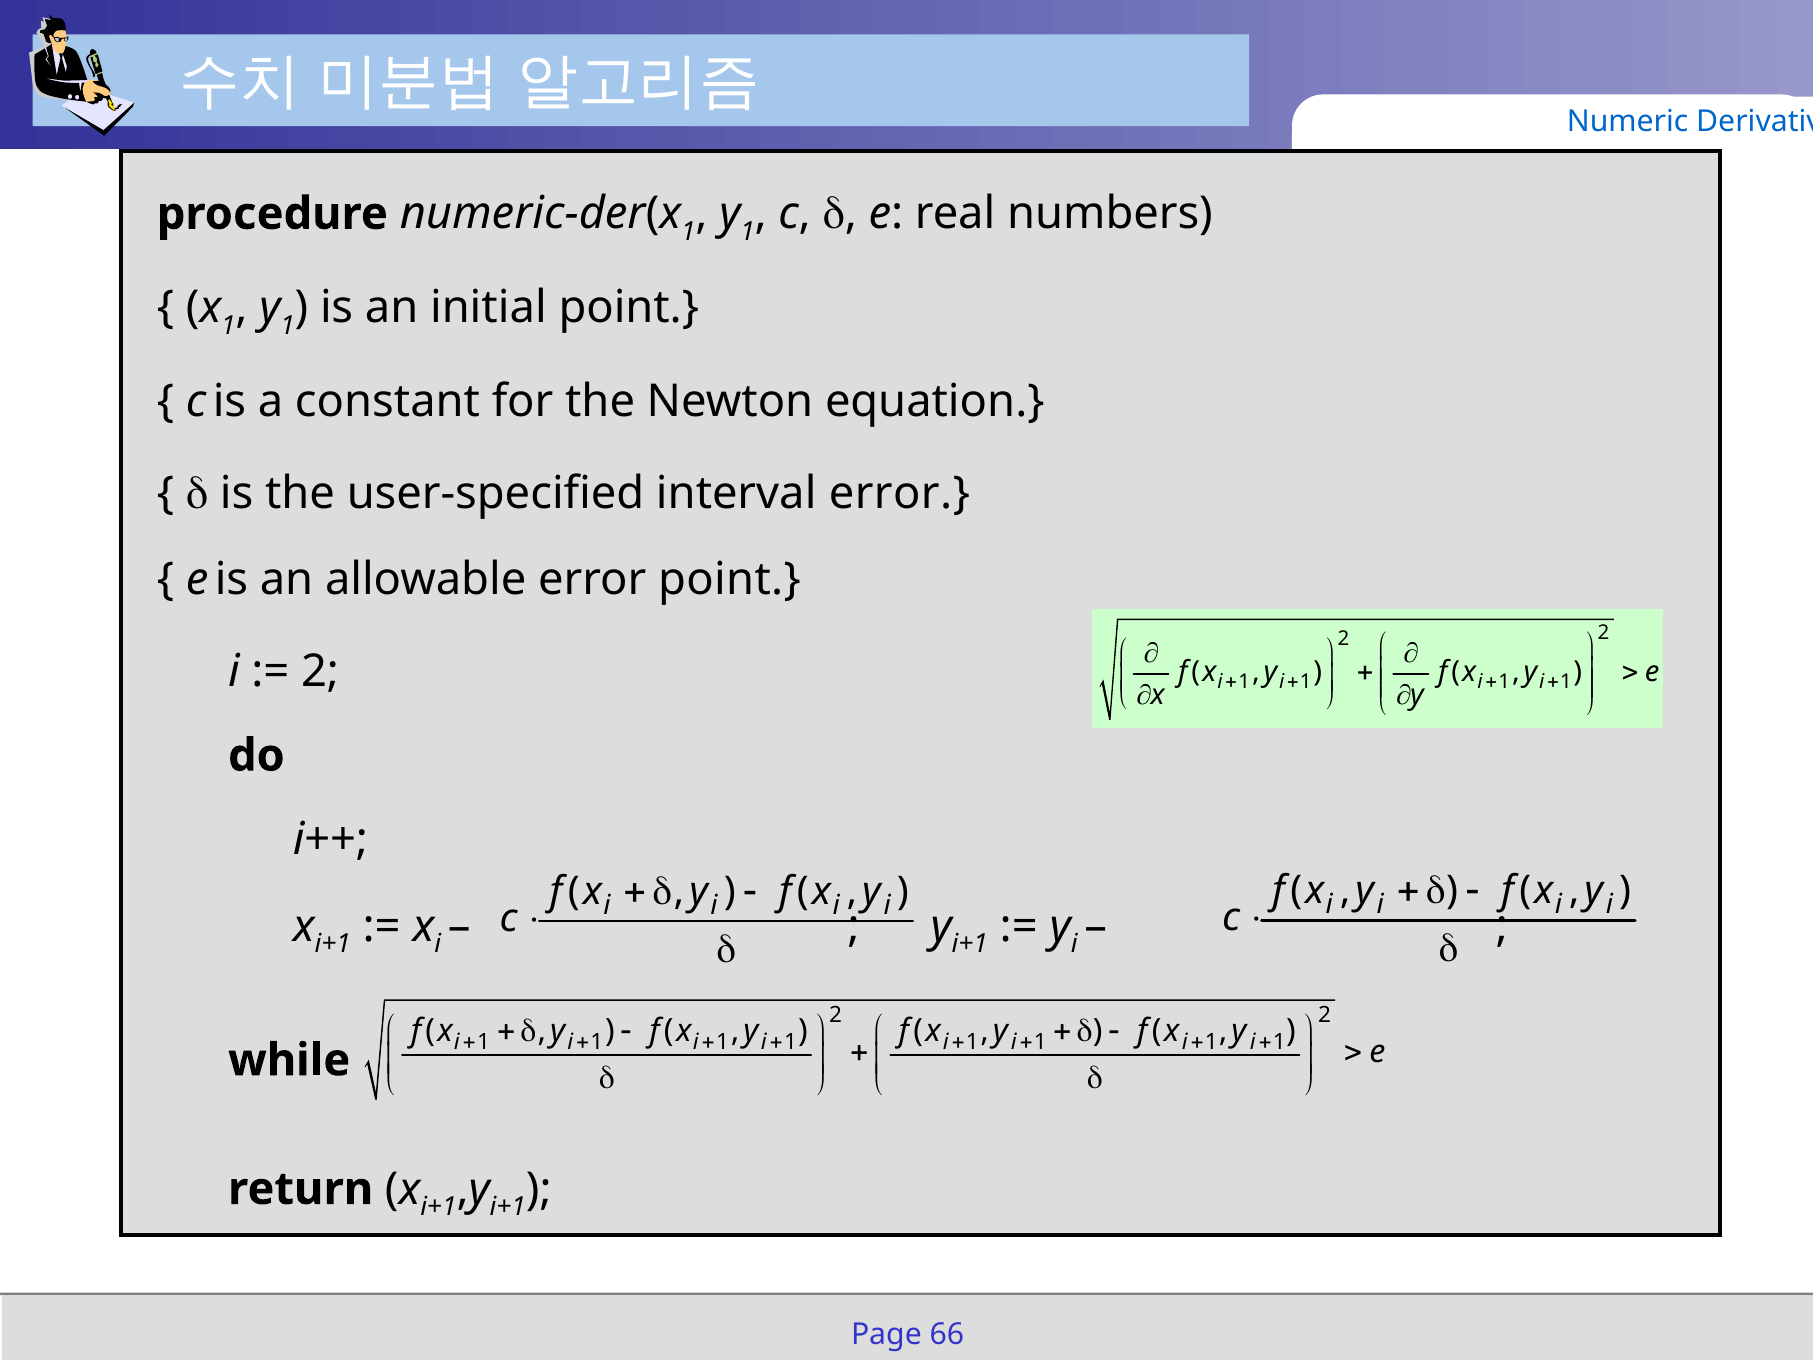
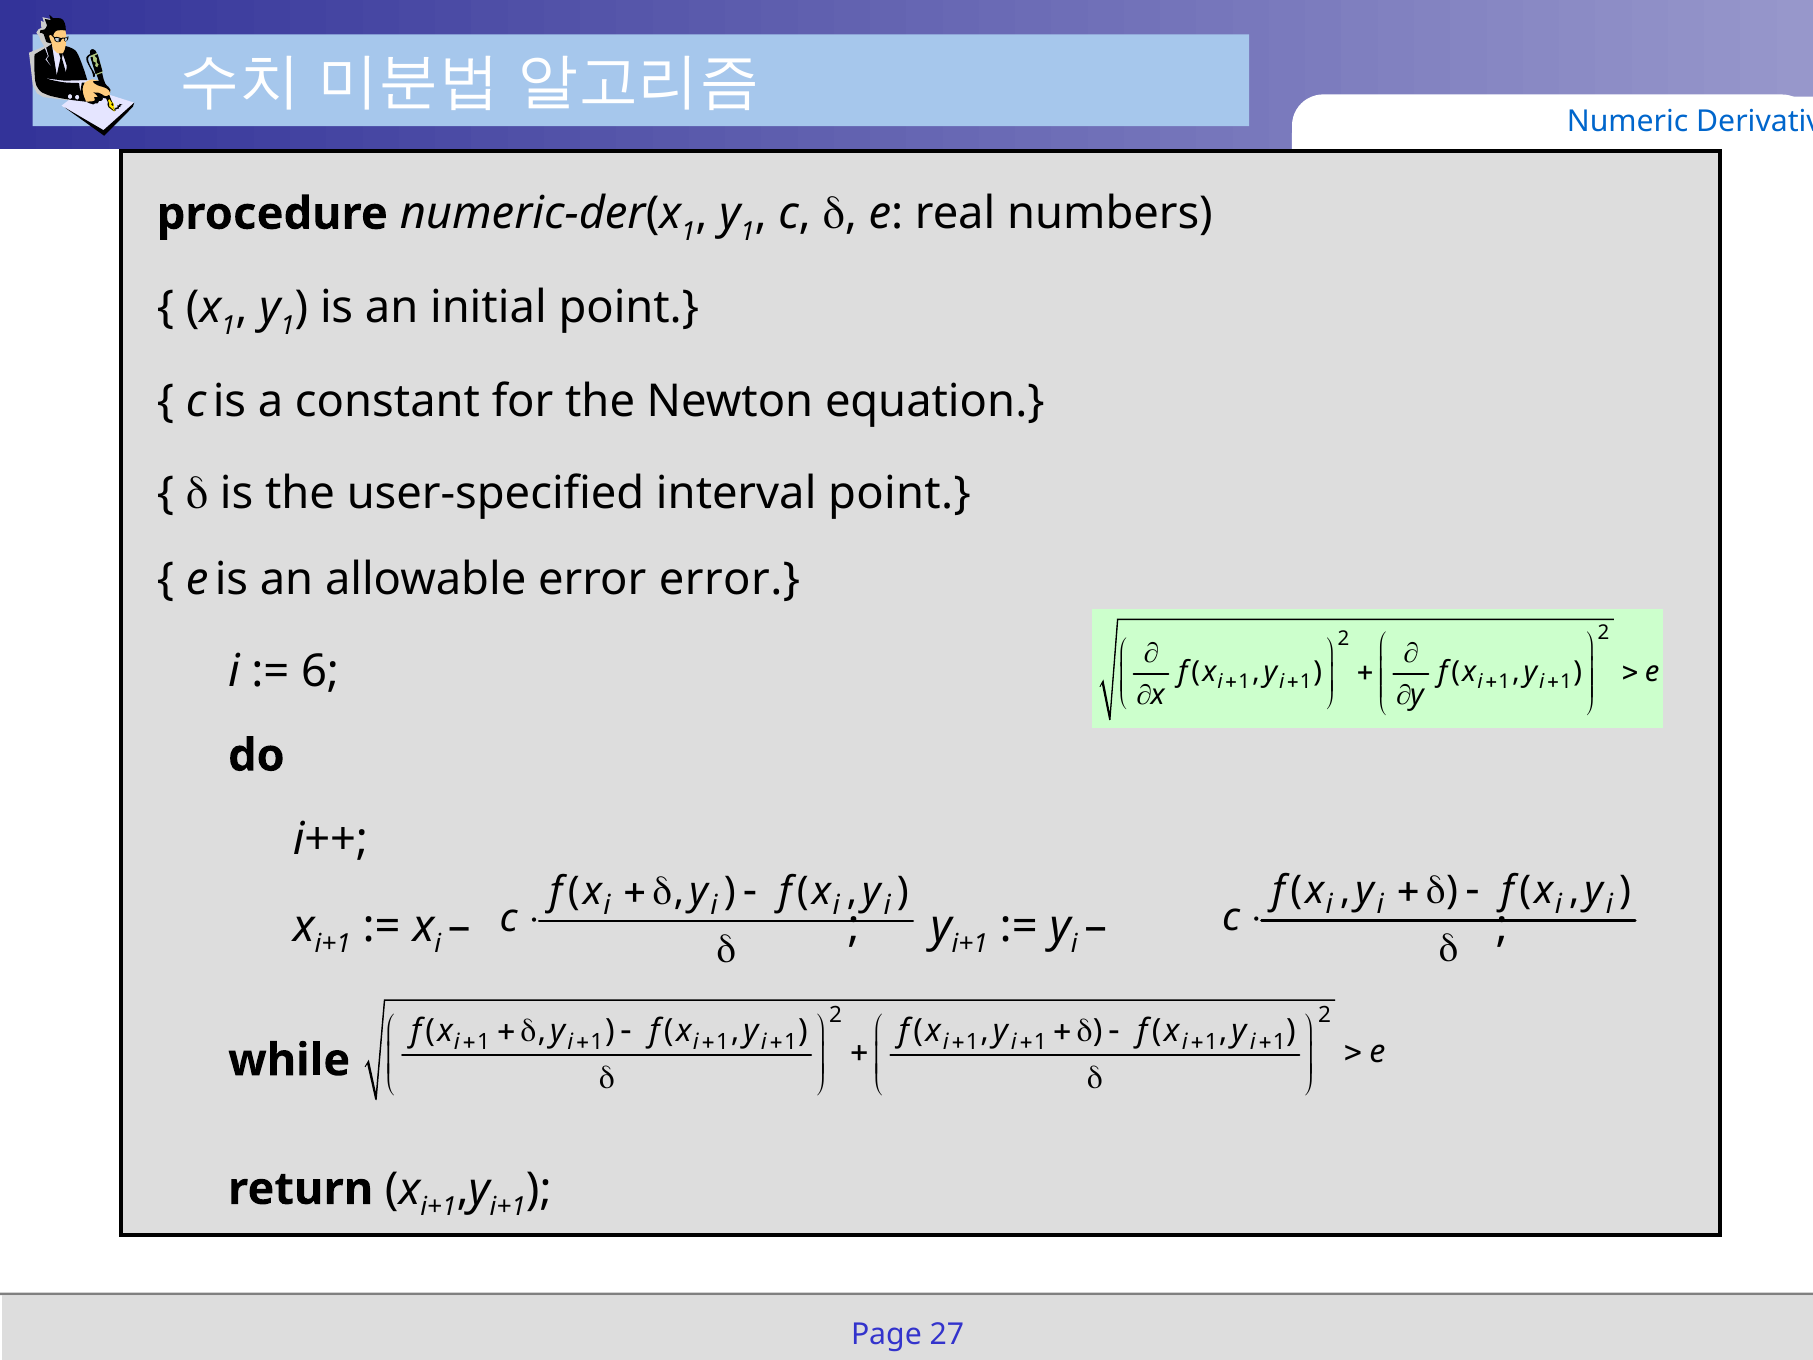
interval error: error -> point (899, 493)
error point: point -> error (729, 580)
2: 2 -> 6 (320, 671)
66: 66 -> 27 (947, 1334)
